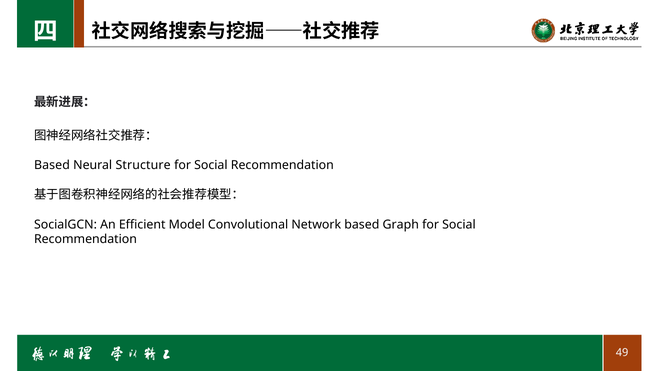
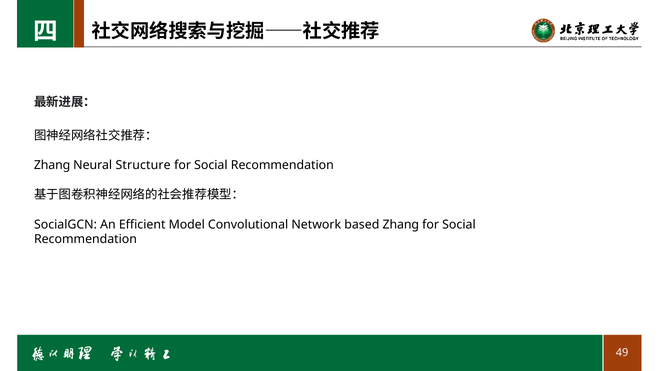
Based: Based -> Zhang (52, 165)
based Graph: Graph -> Zhang (401, 224)
